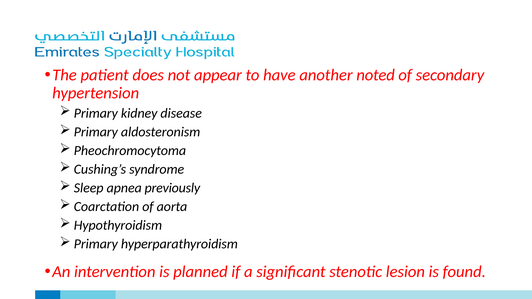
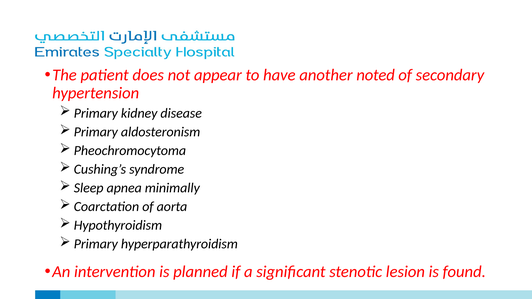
previously: previously -> minimally (172, 188)
